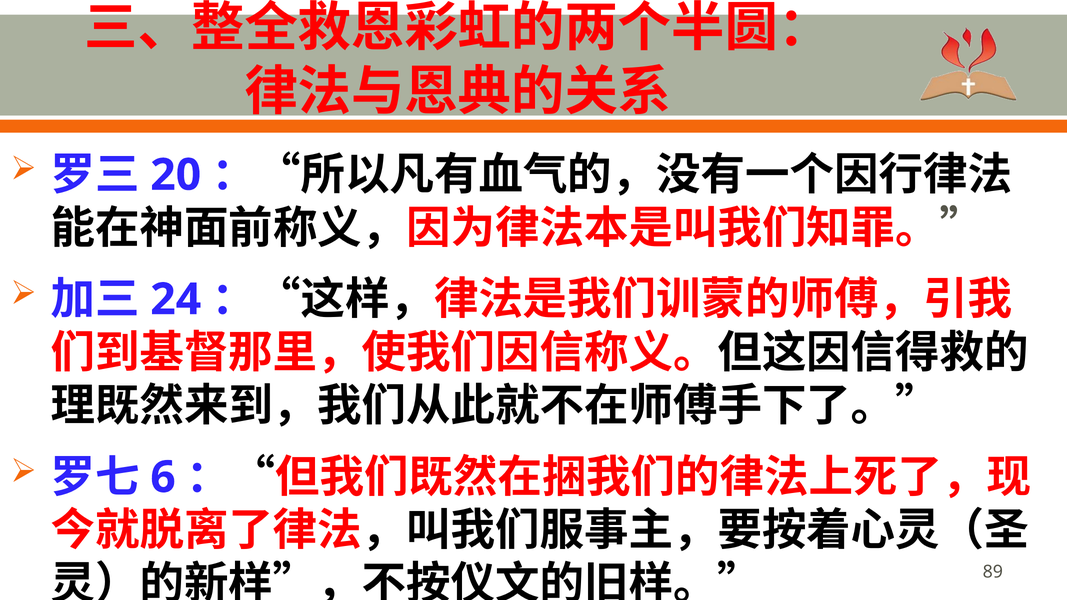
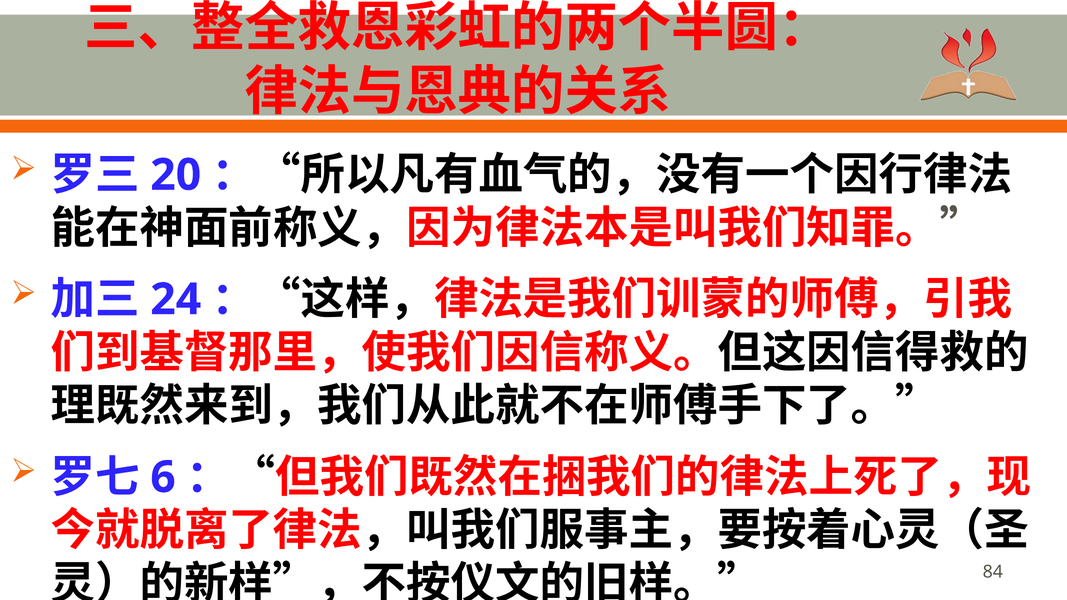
89: 89 -> 84 (993, 572)
